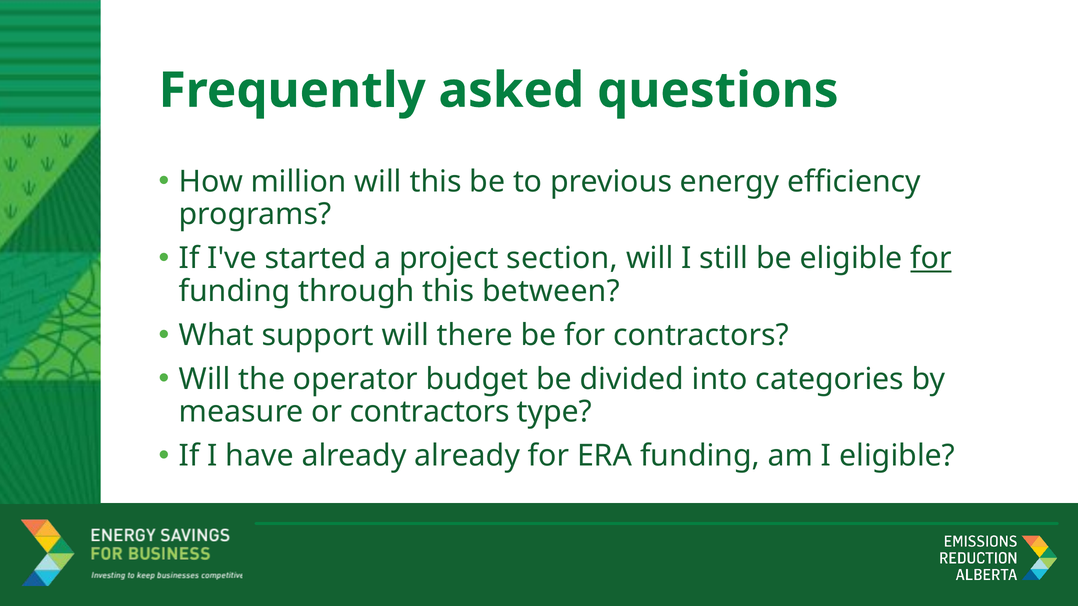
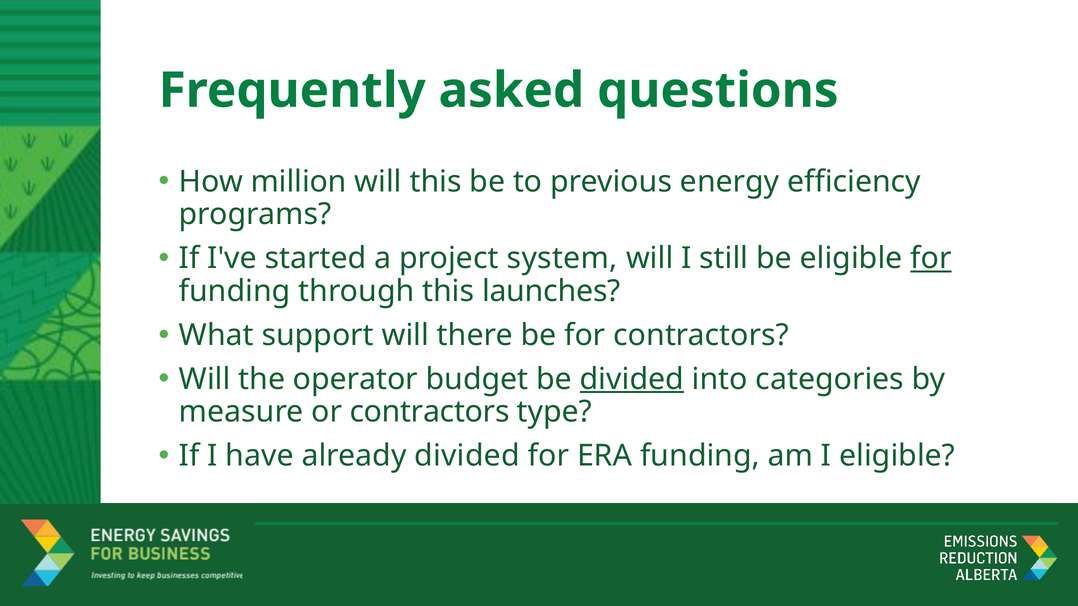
section: section -> system (562, 258)
between: between -> launches (551, 291)
divided underline: none -> present (632, 379)
already already: already -> divided (467, 456)
